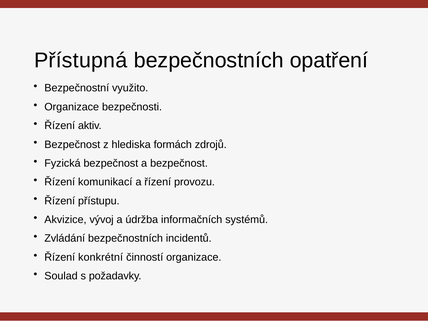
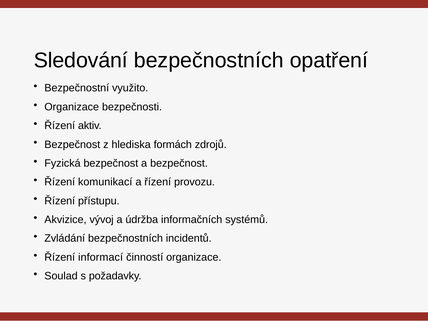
Přístupná: Přístupná -> Sledování (81, 61)
konkrétní: konkrétní -> informací (101, 257)
